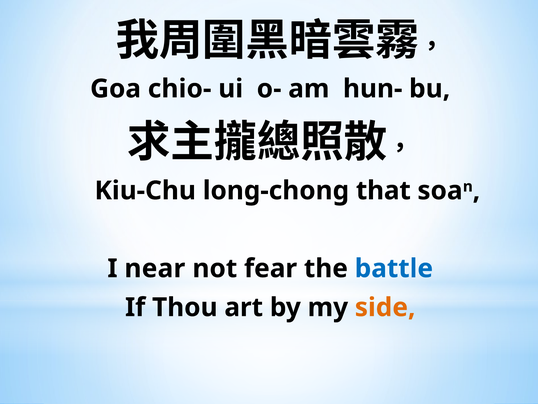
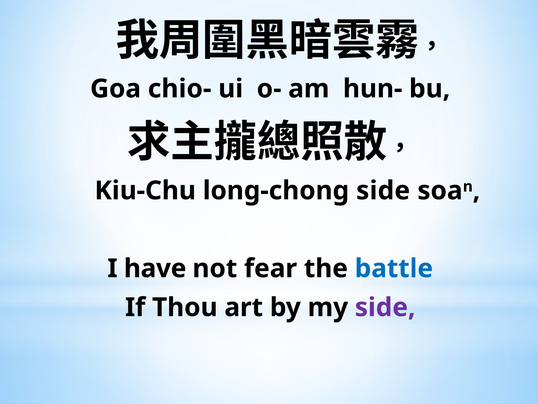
long-chong that: that -> side (383, 190)
near: near -> have (155, 268)
side colour: orange -> purple (385, 307)
